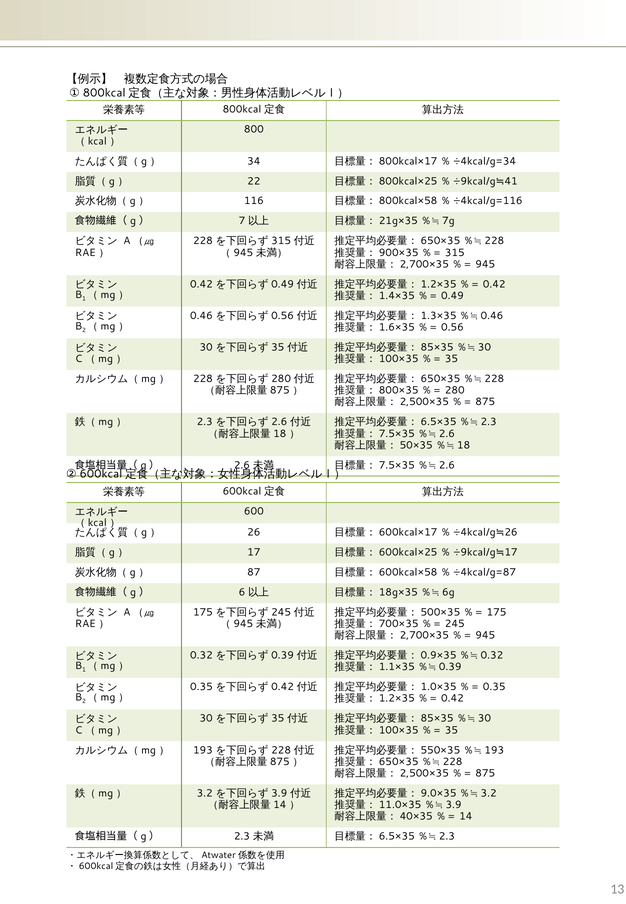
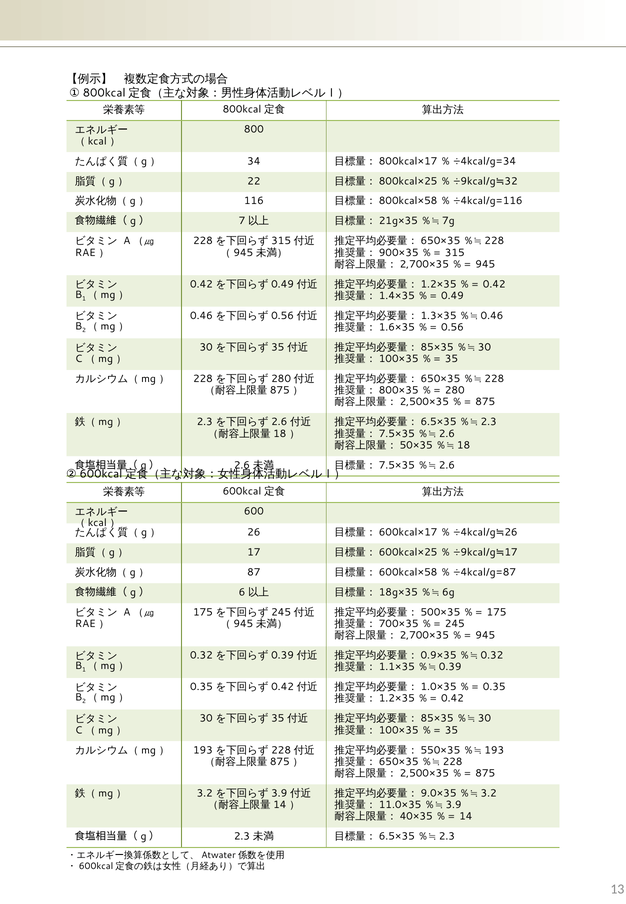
41: 41 -> 32 (511, 181)
